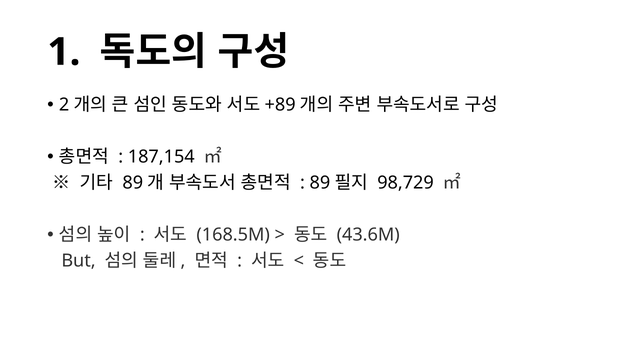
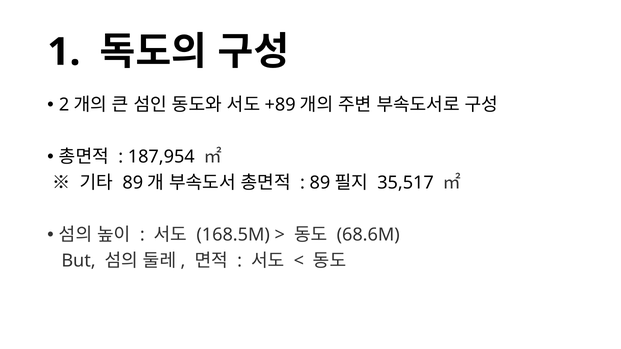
187,154: 187,154 -> 187,954 (161, 157)
98,729: 98,729 -> 35,517 (406, 183)
43.6M: 43.6M -> 68.6M (368, 235)
